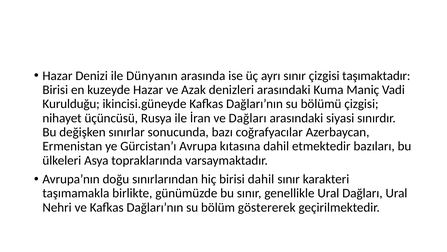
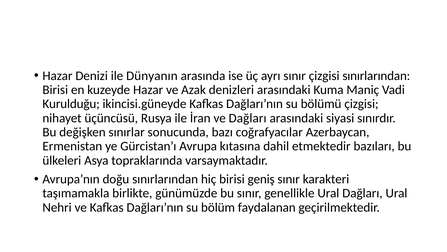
çizgisi taşımaktadır: taşımaktadır -> sınırlarından (376, 76)
birisi dahil: dahil -> geniş (261, 179)
göstererek: göstererek -> faydalanan (267, 207)
